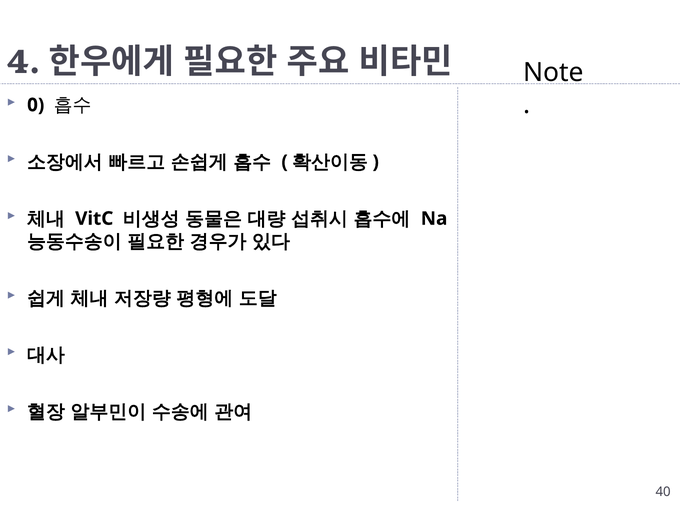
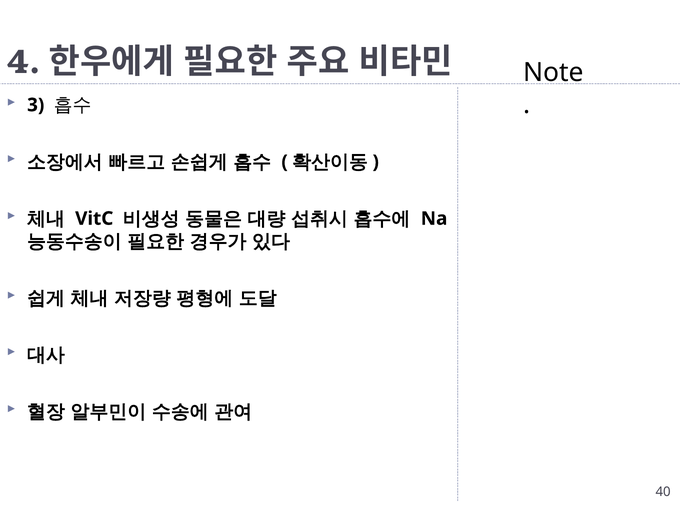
0: 0 -> 3 (36, 105)
